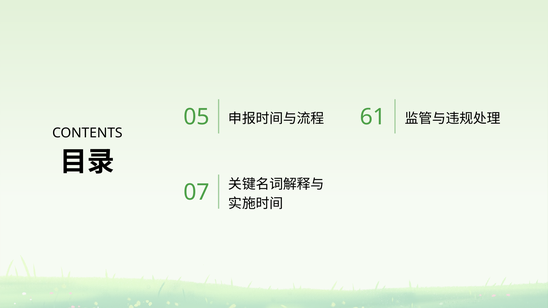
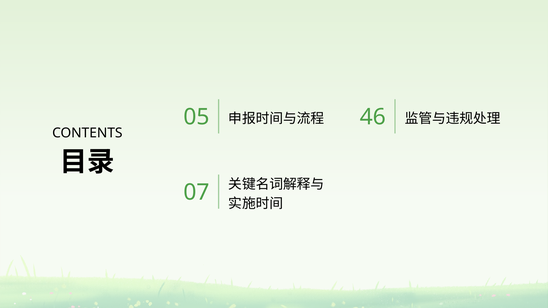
61: 61 -> 46 (373, 117)
